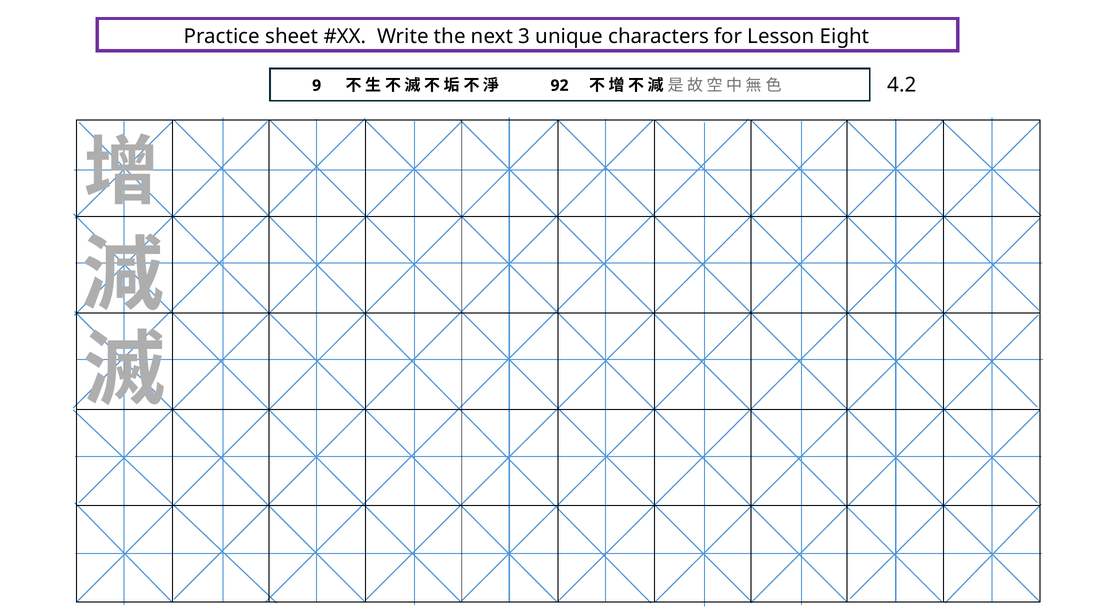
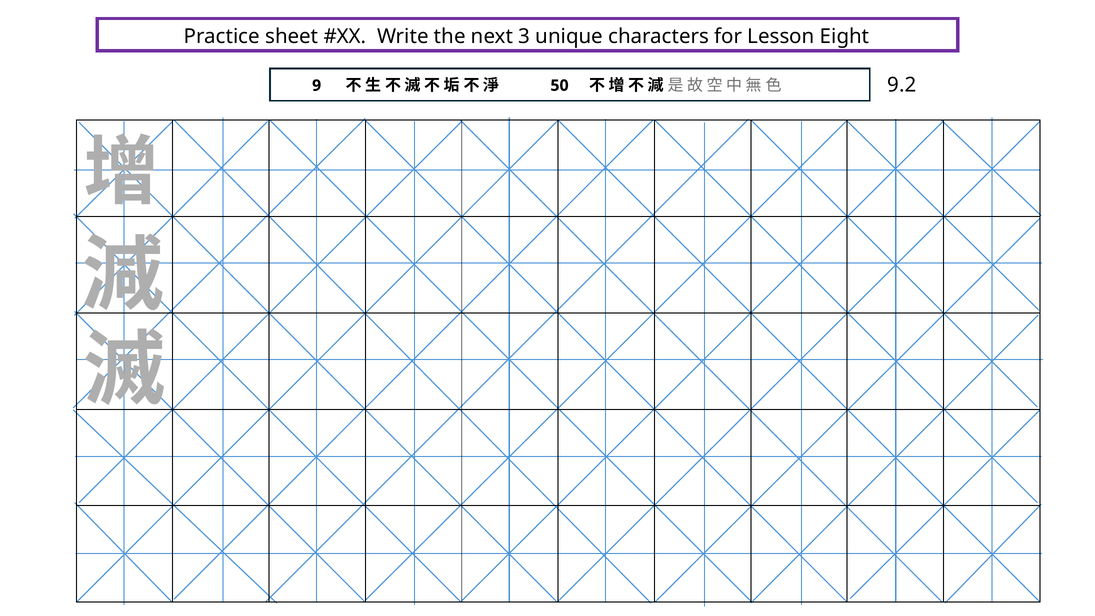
4.2: 4.2 -> 9.2 (902, 85)
92: 92 -> 50 (560, 86)
